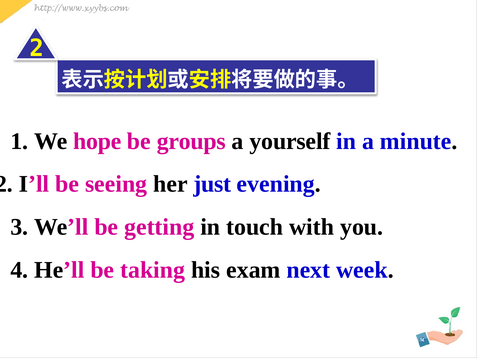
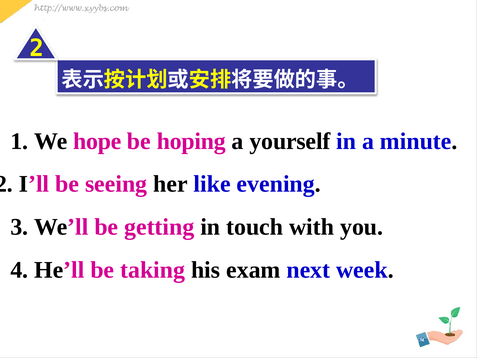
groups: groups -> hoping (191, 141)
just: just -> like (212, 184)
